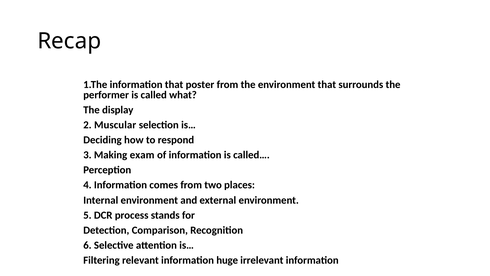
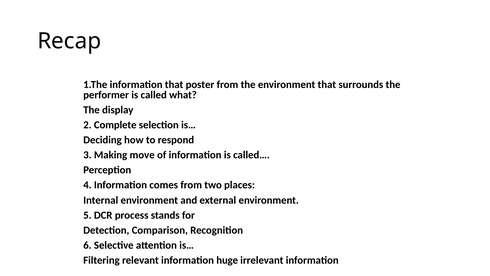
Muscular: Muscular -> Complete (115, 125)
exam: exam -> move (142, 155)
